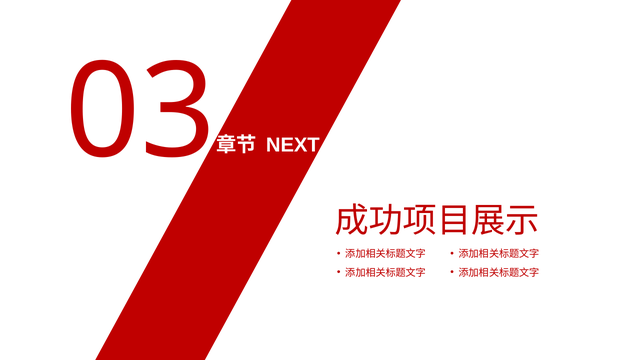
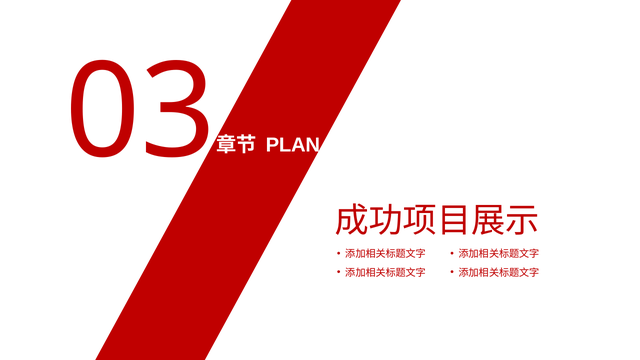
NEXT: NEXT -> PLAN (293, 145)
